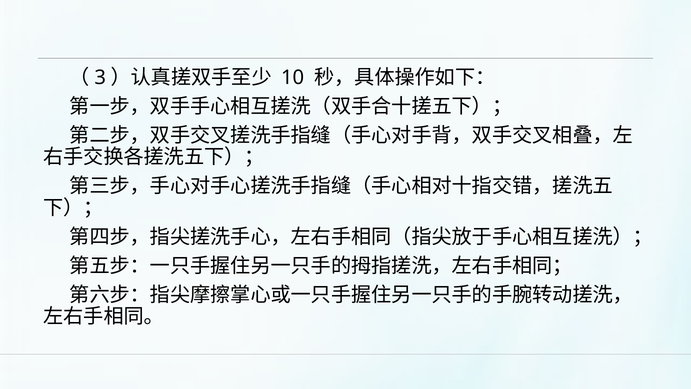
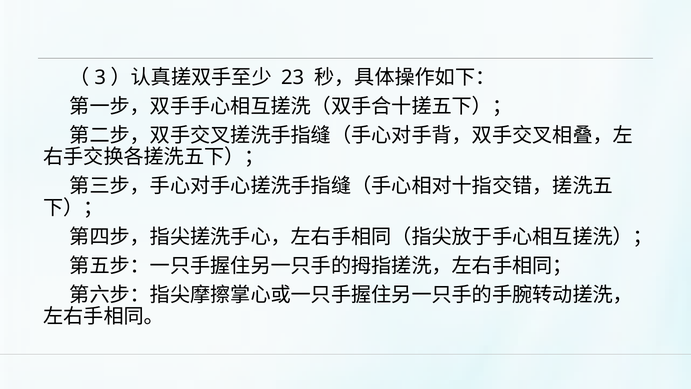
10: 10 -> 23 (293, 77)
